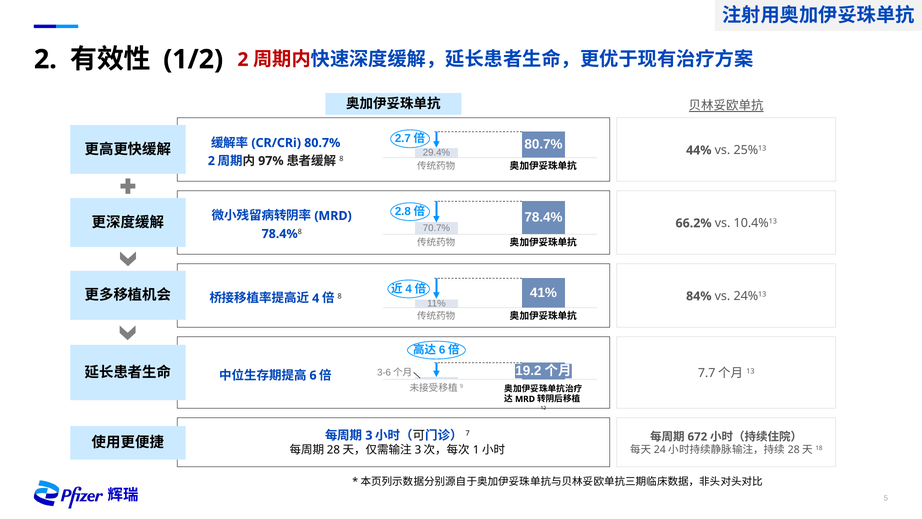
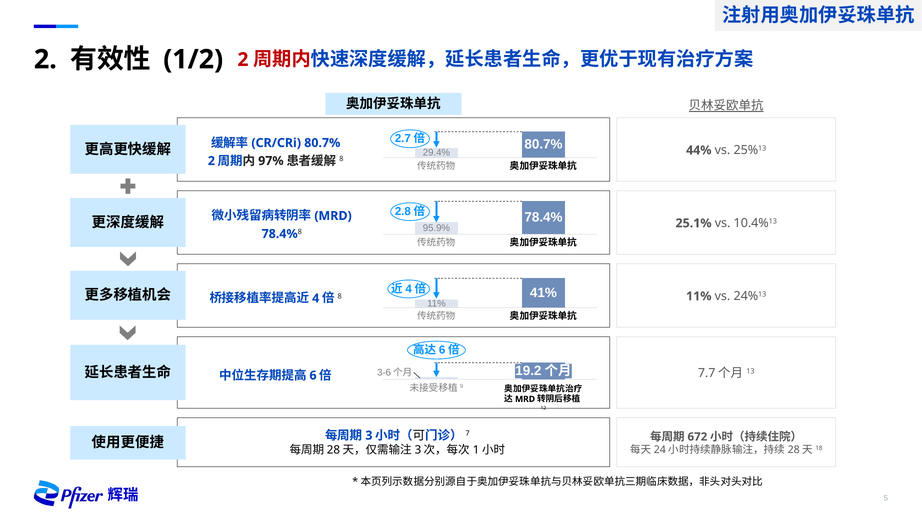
66.2%: 66.2% -> 25.1% (694, 223)
70.7%: 70.7% -> 95.9% (436, 228)
84%: 84% -> 11% (699, 296)
